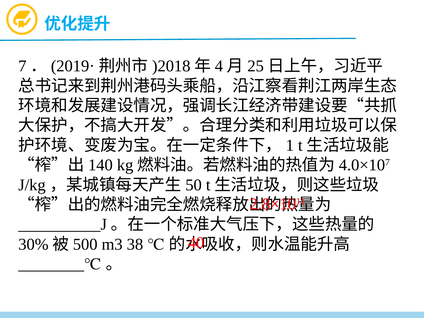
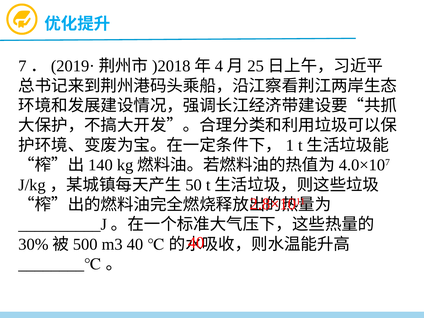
m3 38: 38 -> 40 (135, 244)
